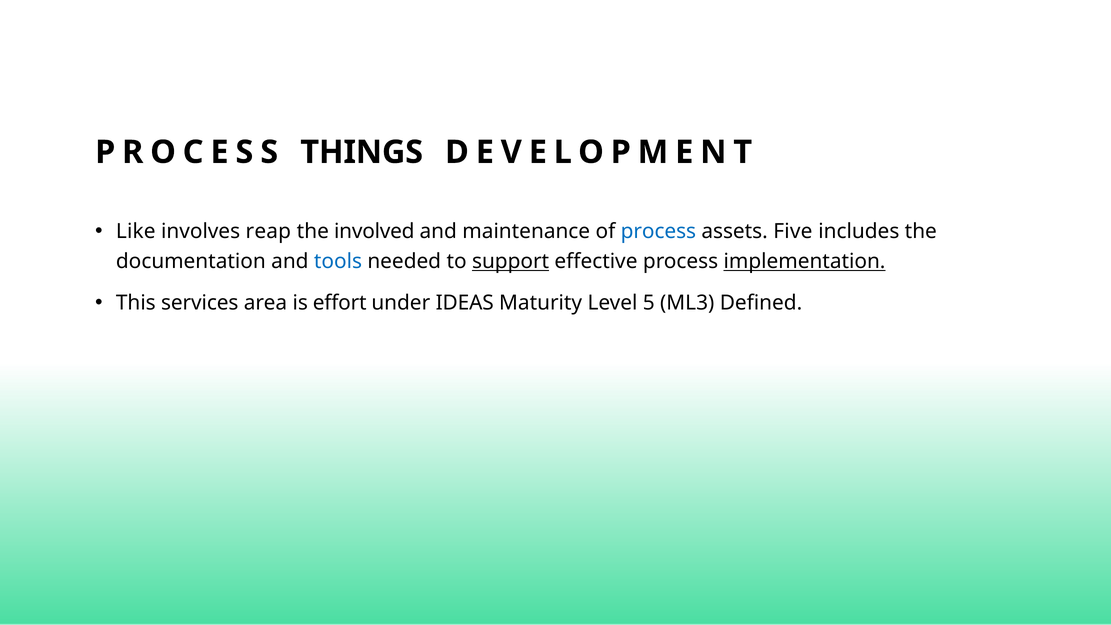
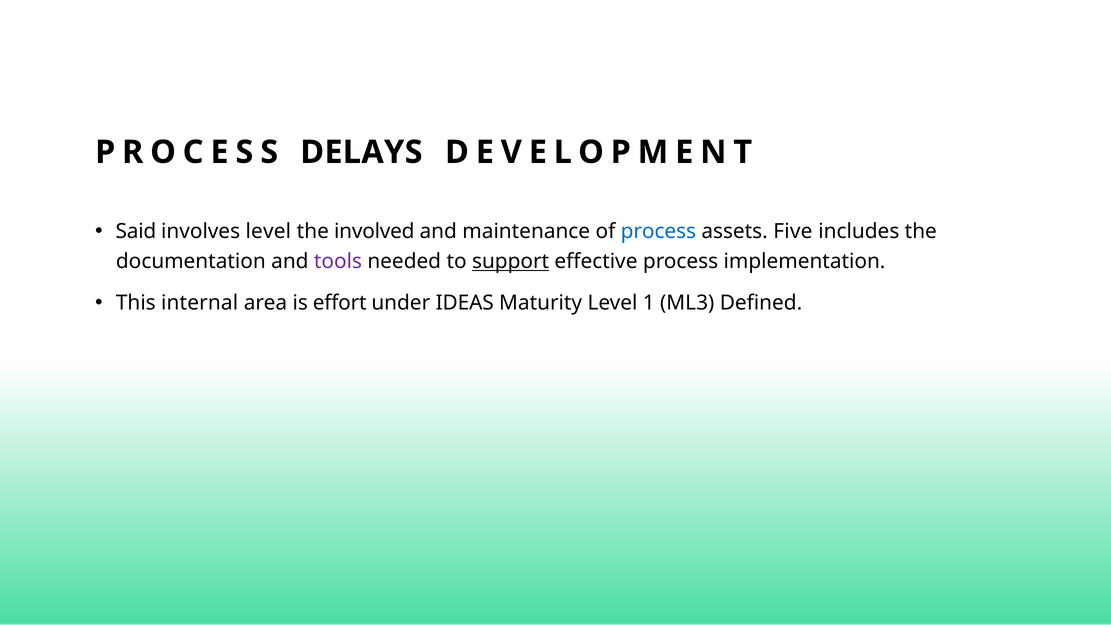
THINGS: THINGS -> DELAYS (361, 152)
Like: Like -> Said (136, 231)
involves reap: reap -> level (268, 231)
tools colour: blue -> purple (338, 261)
implementation underline: present -> none (805, 261)
services: services -> internal (200, 303)
5: 5 -> 1 (649, 303)
